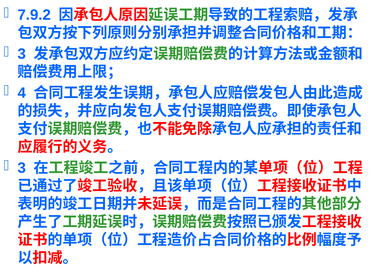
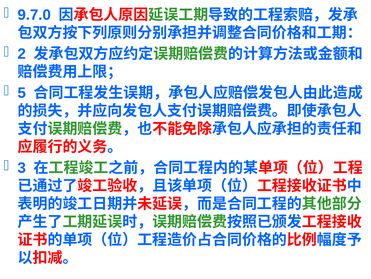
7.9.2: 7.9.2 -> 9.7.0 (34, 15)
3: 3 -> 2 (22, 54)
4: 4 -> 5 (22, 93)
